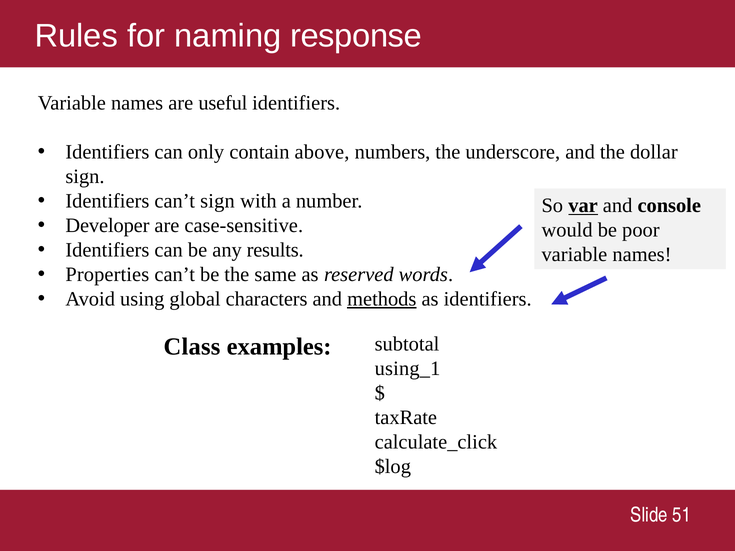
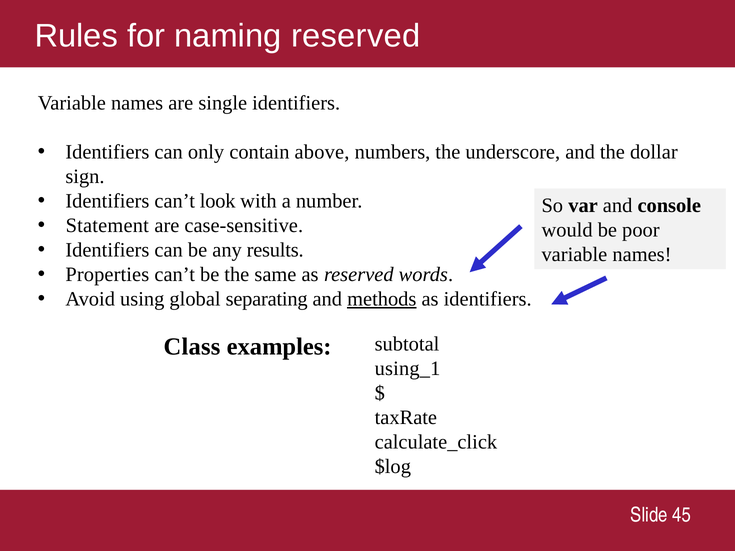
naming response: response -> reserved (356, 36)
useful: useful -> single (223, 103)
can’t sign: sign -> look (218, 201)
var underline: present -> none (583, 206)
Developer: Developer -> Statement (107, 226)
characters: characters -> separating (267, 299)
51: 51 -> 45 (682, 515)
